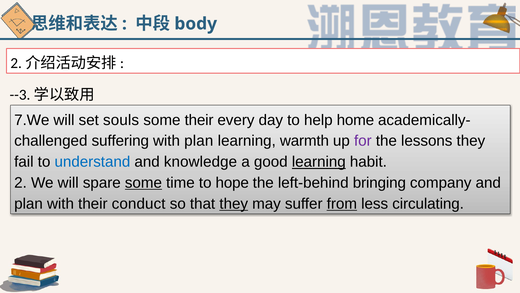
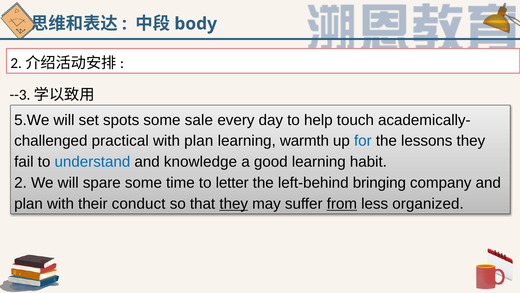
7.We: 7.We -> 5.We (32, 120)
souls: souls -> spots (121, 120)
some their: their -> sale (199, 120)
home: home -> touch (355, 120)
suffering: suffering -> practical (120, 141)
for colour: purple -> blue (363, 141)
learning underline: present -> none (319, 162)
some underline: present -> none (143, 183)
hope: hope -> letter (232, 183)
circulating: circulating -> organized (428, 204)
